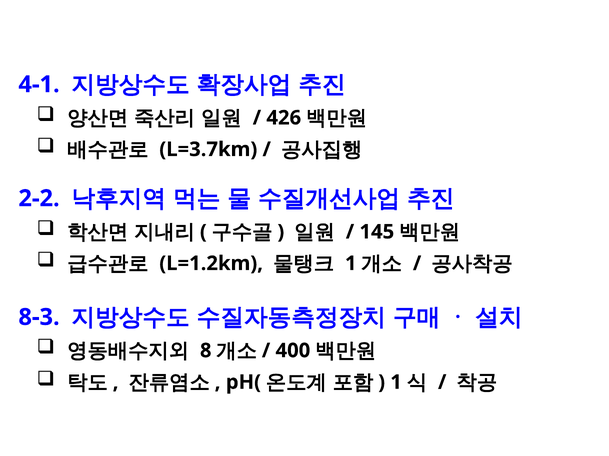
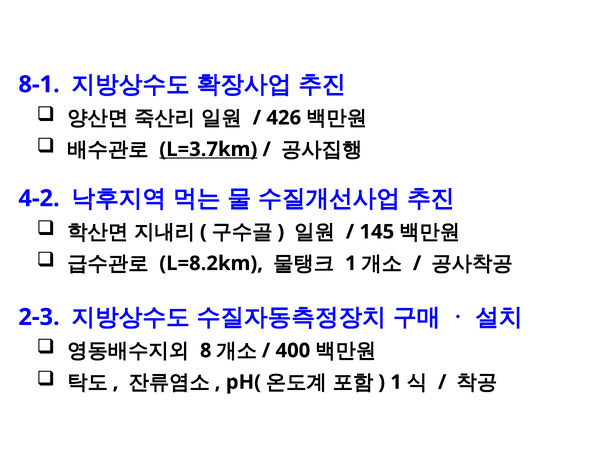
4-1: 4-1 -> 8-1 (39, 85)
L=3.7km underline: none -> present (208, 150)
2-2: 2-2 -> 4-2 (39, 199)
L=1.2km: L=1.2km -> L=8.2km (211, 264)
8-3: 8-3 -> 2-3 (39, 318)
